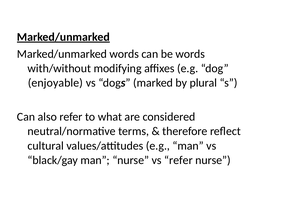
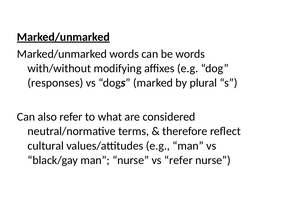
enjoyable: enjoyable -> responses (55, 83)
